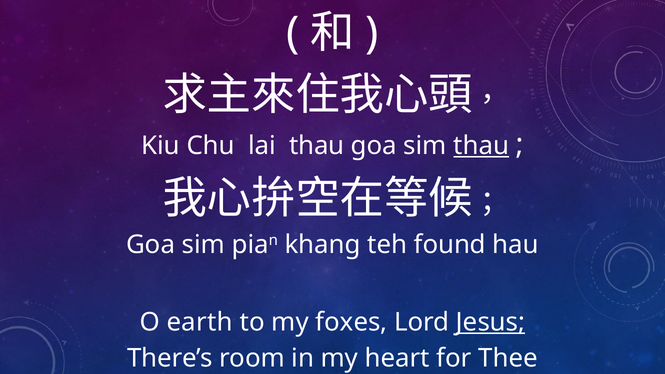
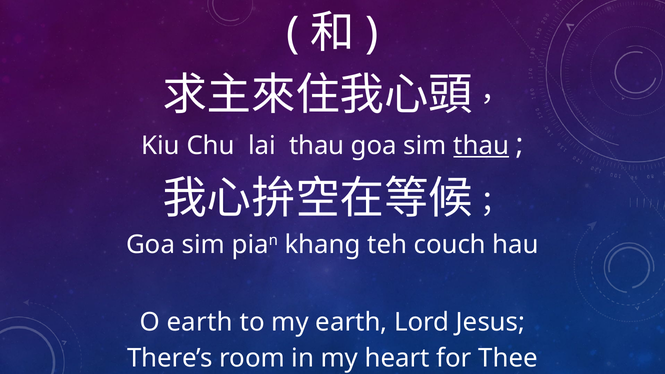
found: found -> couch (450, 245)
my foxes: foxes -> earth (351, 322)
Jesus underline: present -> none (491, 322)
